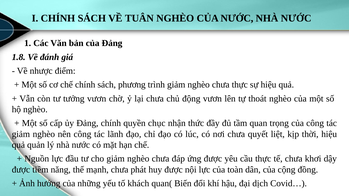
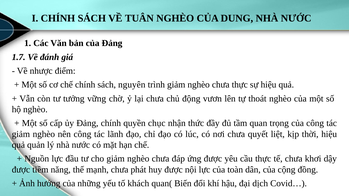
CỦA NƯỚC: NƯỚC -> DUNG (237, 18)
1.8: 1.8 -> 1.7 (19, 57)
phương: phương -> nguyên (132, 85)
tưởng vươn: vươn -> vững (97, 99)
